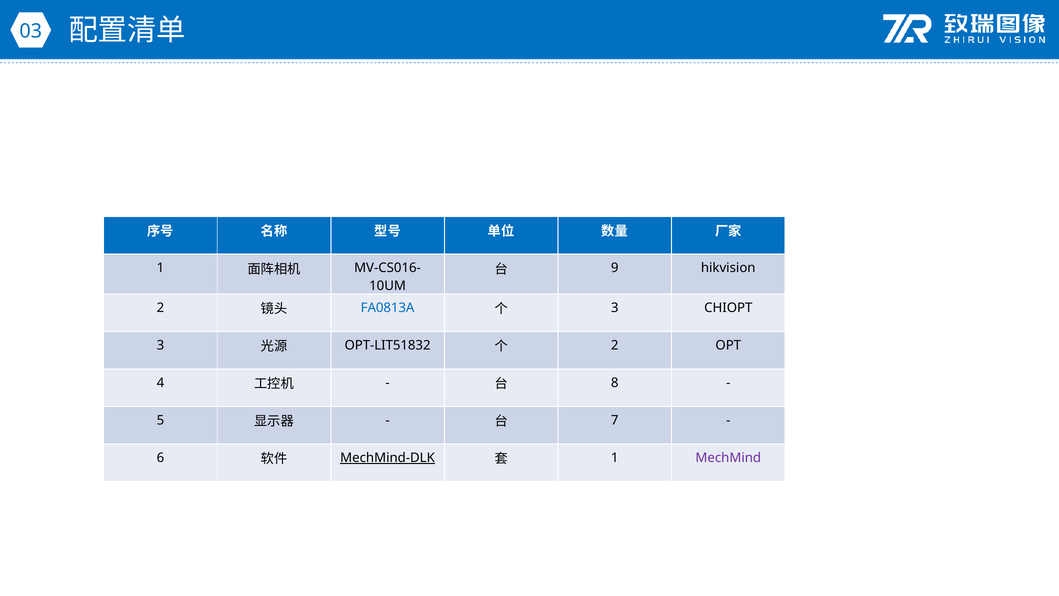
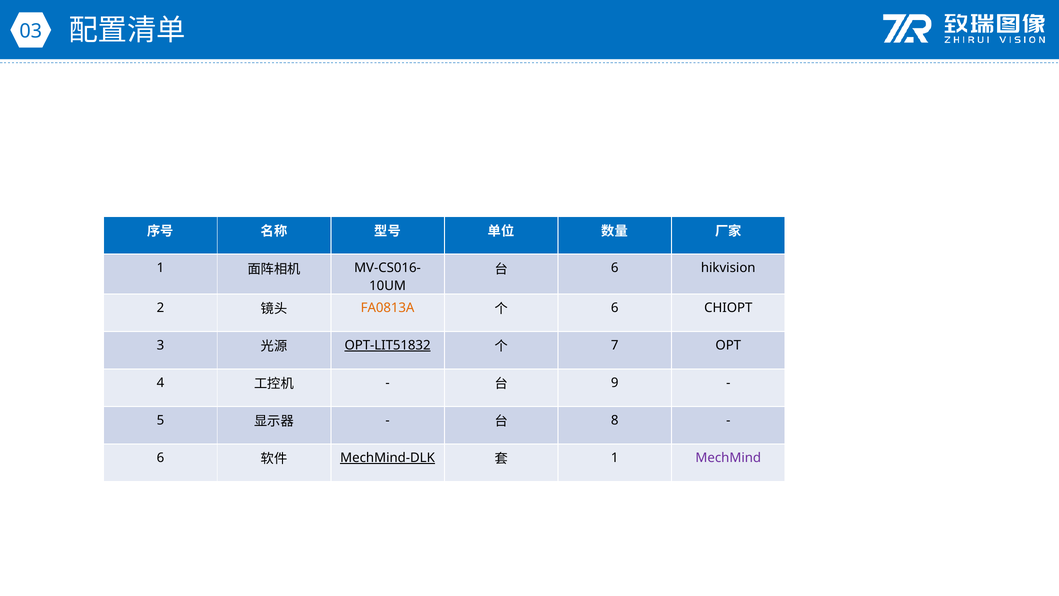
9: 9 -> 6 (615, 268)
FA0813A colour: blue -> orange (388, 308)
3: 3 -> 6 (615, 308)
OPT-LIT51832 underline: none -> present (388, 345)
2: 2 -> 7 (615, 345)
8: 8 -> 9 (615, 383)
7: 7 -> 8 (615, 420)
